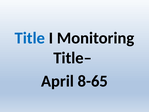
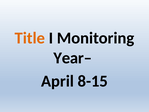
Title colour: blue -> orange (30, 38)
Title–: Title– -> Year– (73, 58)
8-65: 8-65 -> 8-15 (93, 81)
